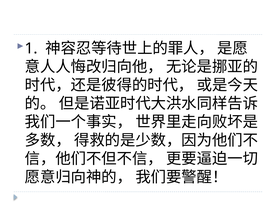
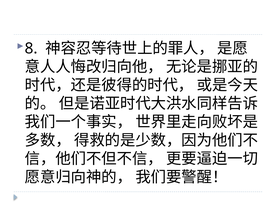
1: 1 -> 8 (31, 48)
